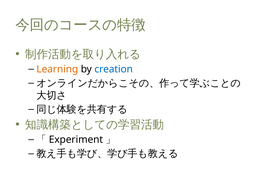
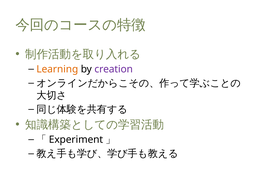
creation colour: blue -> purple (114, 69)
